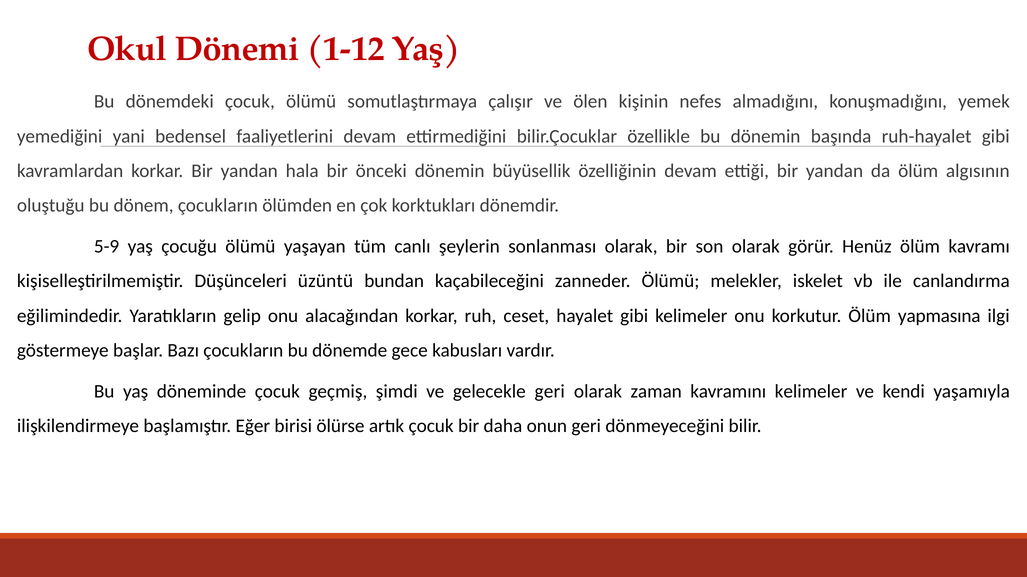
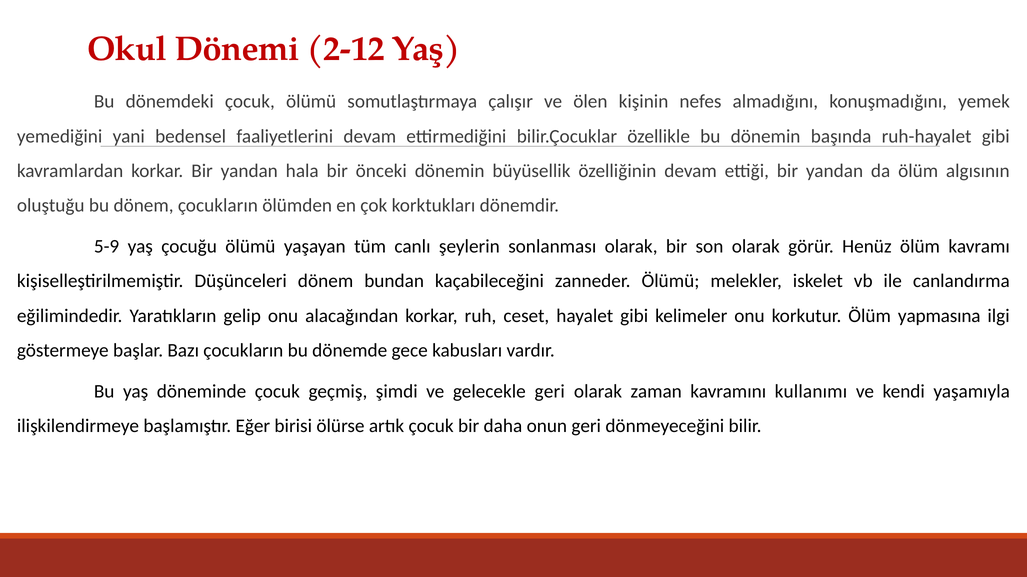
1-12: 1-12 -> 2-12 (346, 49)
Düşünceleri üzüntü: üzüntü -> dönem (326, 281)
kavramını kelimeler: kelimeler -> kullanımı (811, 392)
